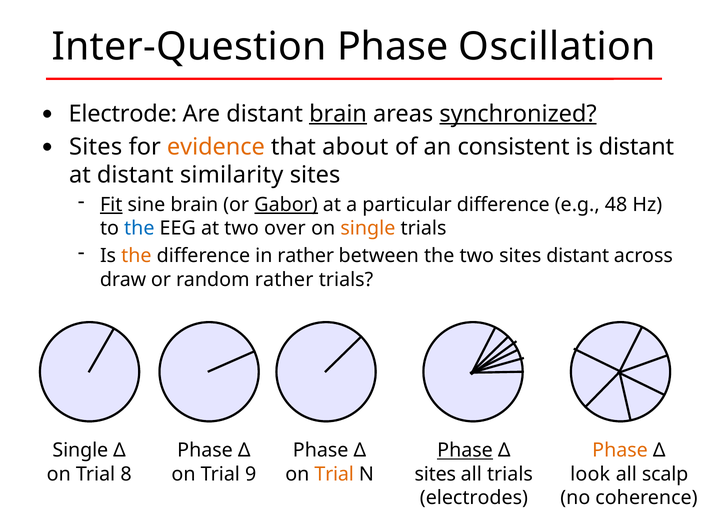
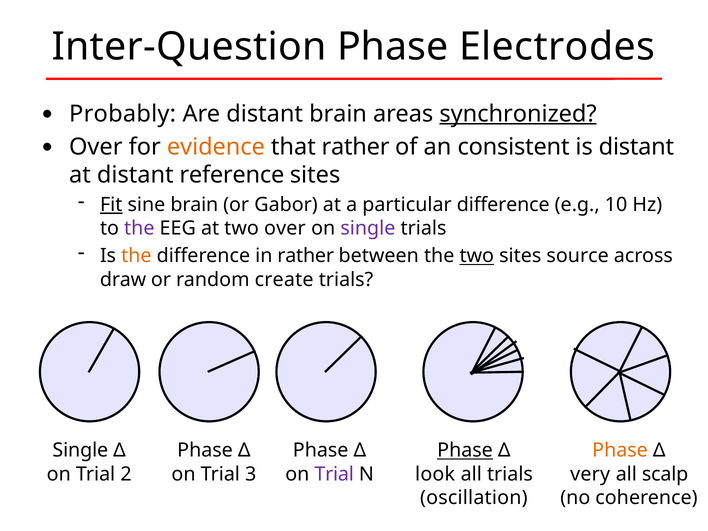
Oscillation: Oscillation -> Electrodes (557, 47)
Electrode: Electrode -> Probably (123, 114)
brain underline: present -> none (338, 114)
Sites: Sites -> Over (96, 147)
that about: about -> rather (356, 147)
similarity: similarity -> reference (232, 175)
Gabor underline: present -> none (286, 205)
48: 48 -> 10 (616, 205)
the colour: blue -> purple (139, 228)
single colour: orange -> purple (368, 228)
two underline: none -> present (477, 256)
sites distant: distant -> source (578, 256)
random rather: rather -> create (284, 280)
8: 8 -> 2 (126, 474)
9: 9 -> 3 (251, 474)
Trial colour: orange -> purple (334, 474)
sites: sites -> look (435, 474)
look: look -> very (590, 474)
electrodes: electrodes -> oscillation (474, 498)
